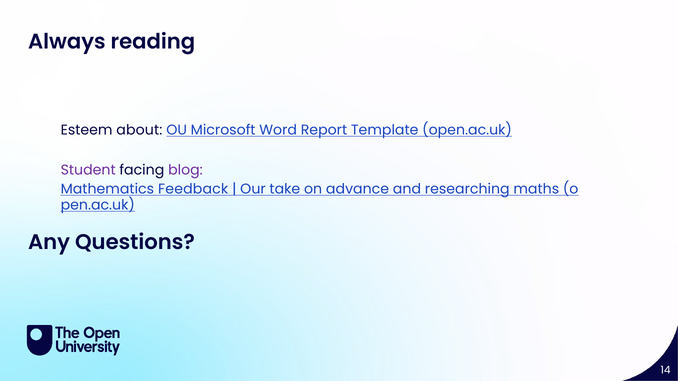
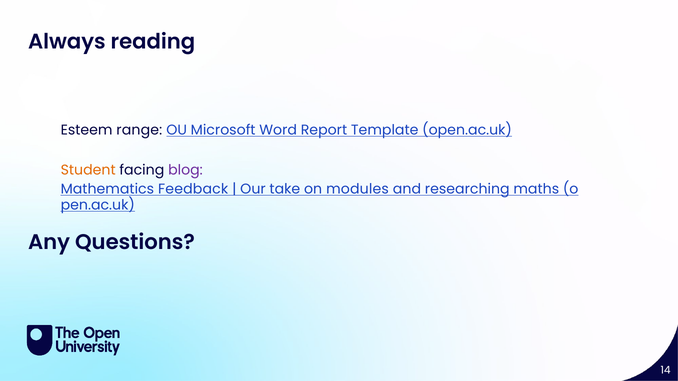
about: about -> range (139, 130)
Student colour: purple -> orange (88, 170)
advance: advance -> modules (357, 189)
